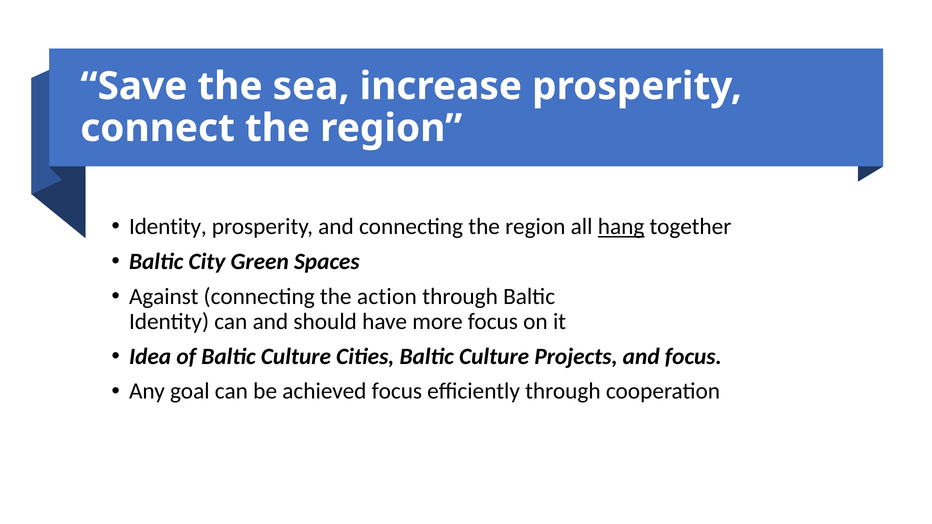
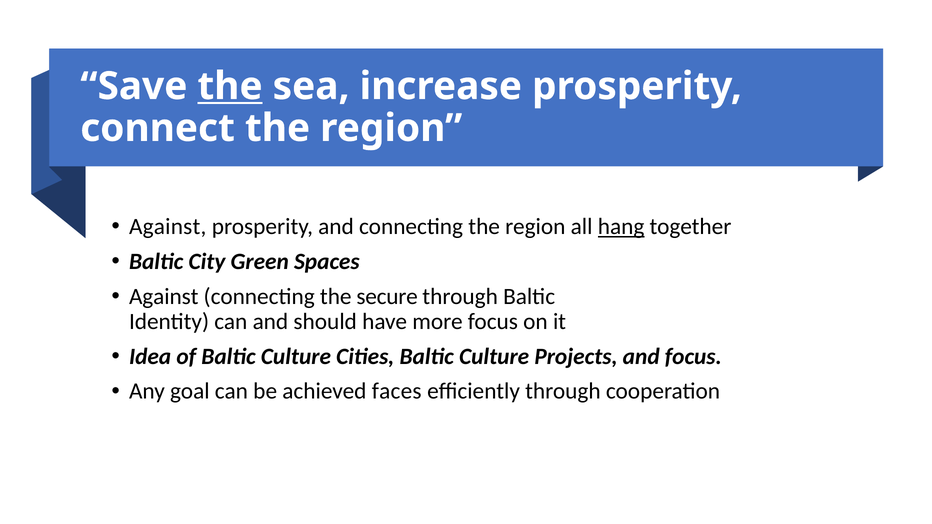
the underline: none -> present (230, 86)
Identity: Identity -> Against (168, 227)
action: action -> secure (387, 297)
achieved focus: focus -> faces (397, 391)
